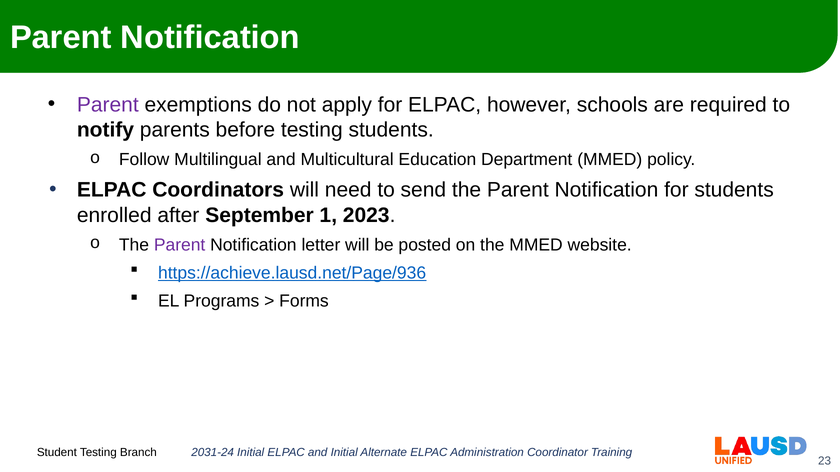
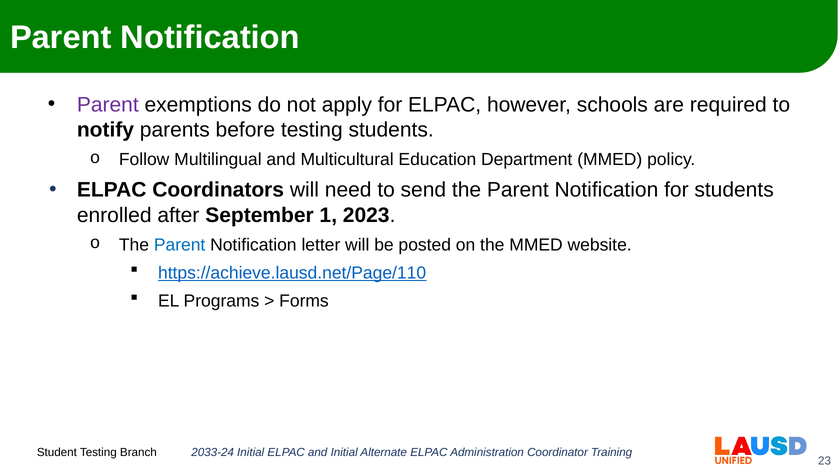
Parent colour: purple -> blue (180, 245)
https://achieve.lausd.net/Page/936: https://achieve.lausd.net/Page/936 -> https://achieve.lausd.net/Page/110 (292, 273)
2031-24: 2031-24 -> 2033-24 (213, 453)
